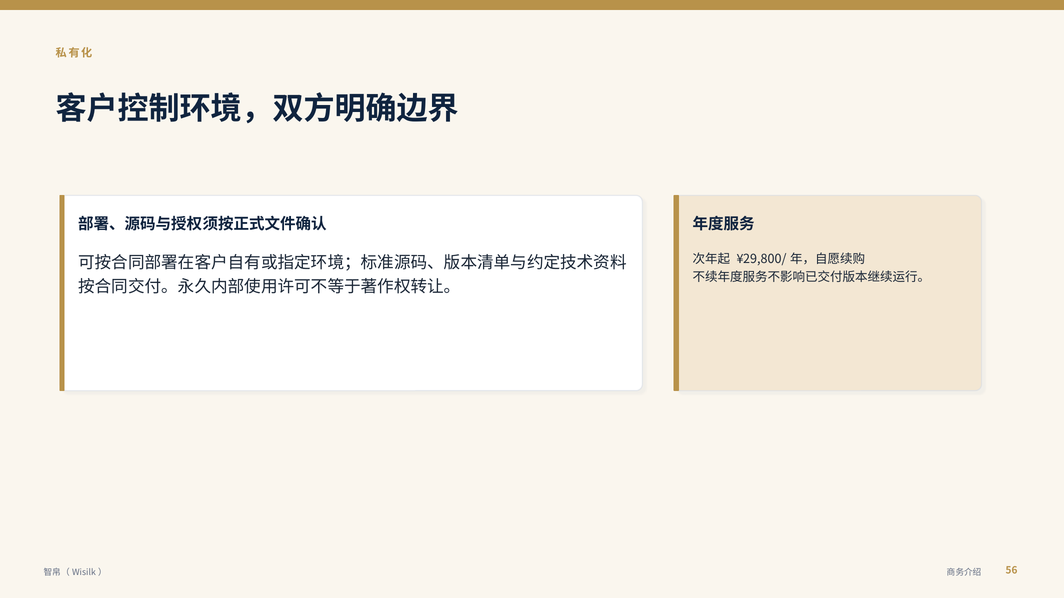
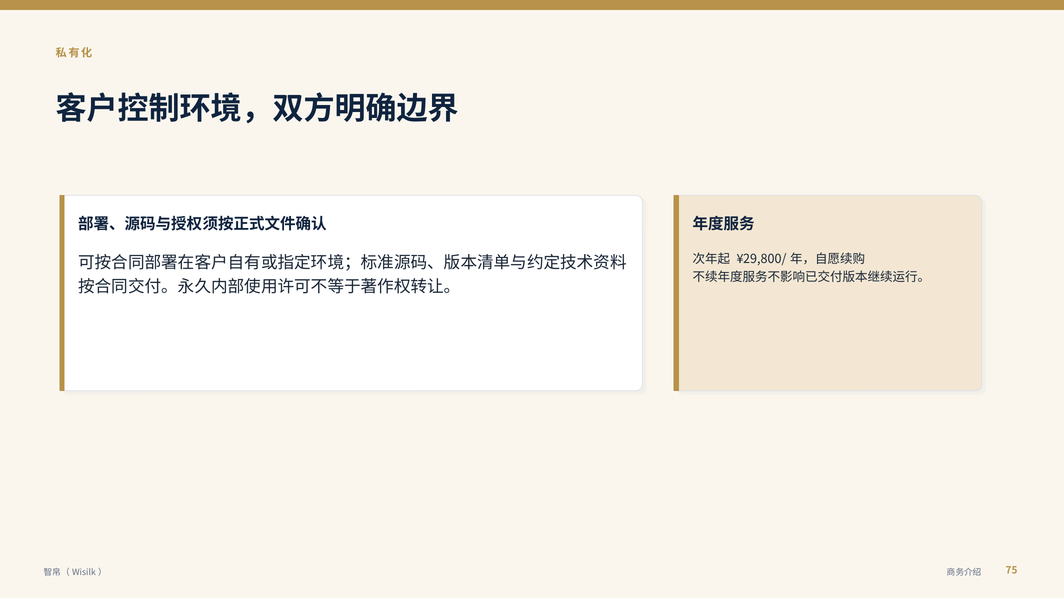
56: 56 -> 75 (1012, 571)
